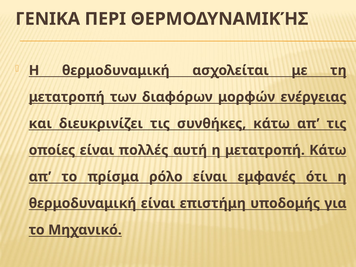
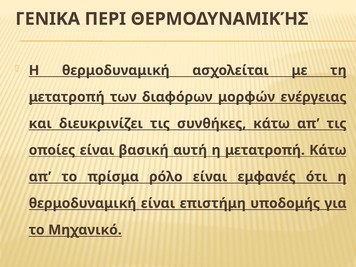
πολλές: πολλές -> βασική (144, 150)
